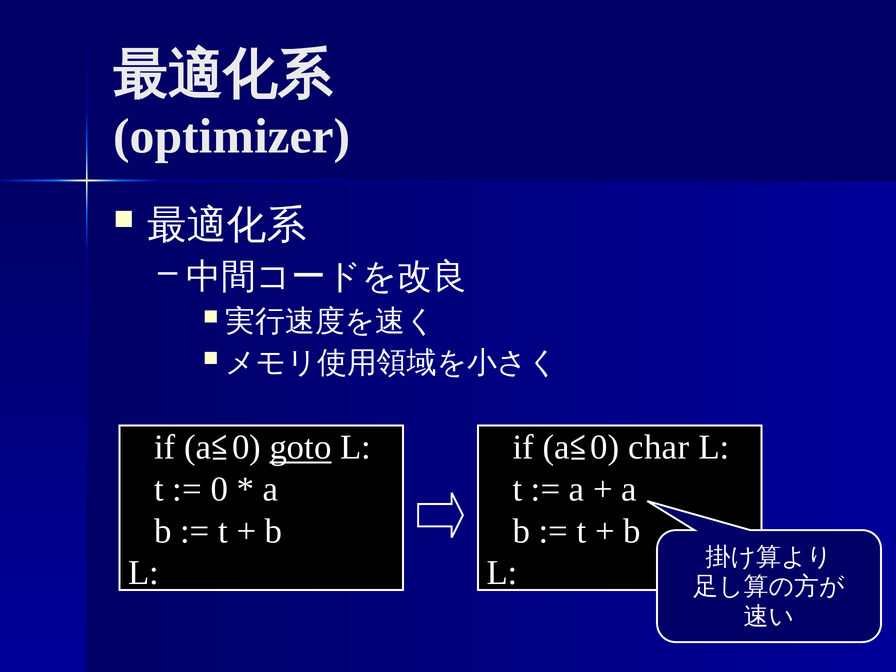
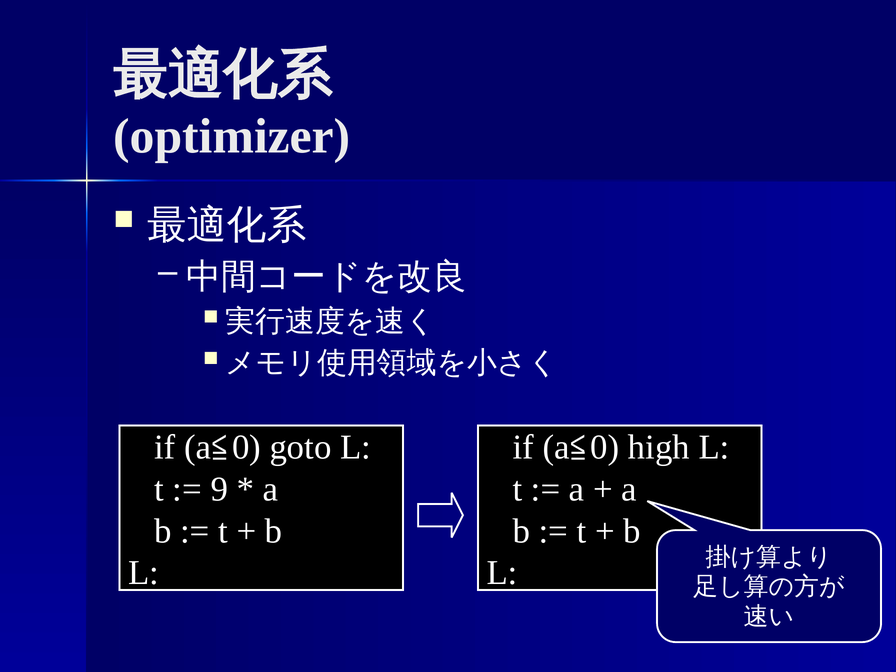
goto underline: present -> none (301, 447)
char: char -> high (659, 447)
0: 0 -> 9 (219, 489)
